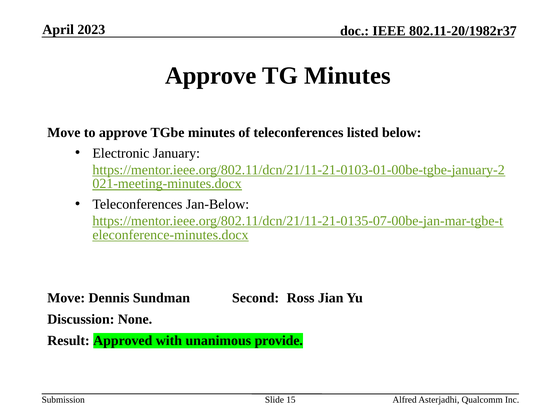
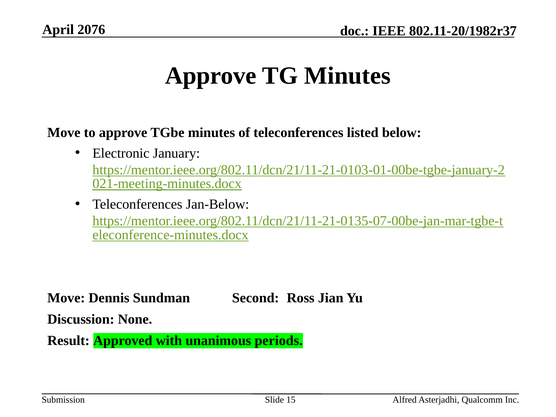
2023: 2023 -> 2076 (91, 29)
provide: provide -> periods (279, 341)
